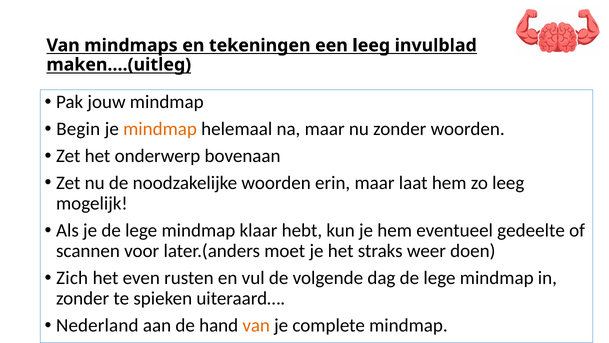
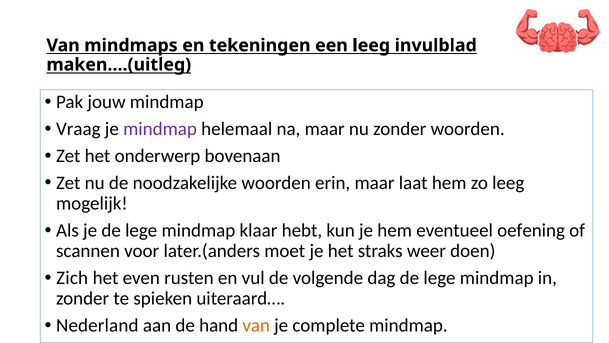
Begin: Begin -> Vraag (78, 129)
mindmap colour: orange -> purple (160, 129)
gedeelte: gedeelte -> oefening (531, 230)
